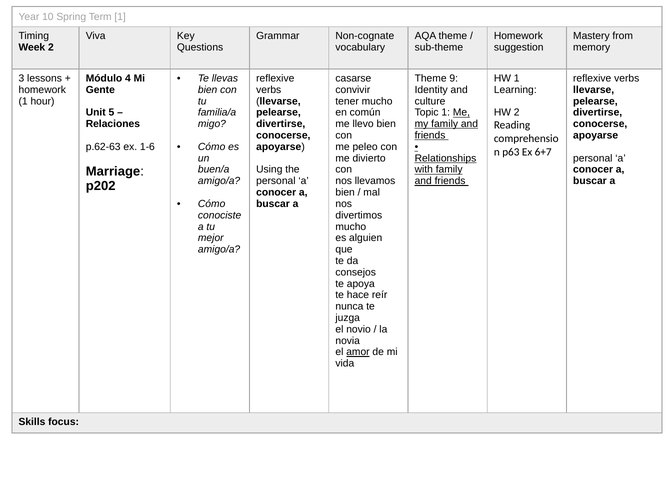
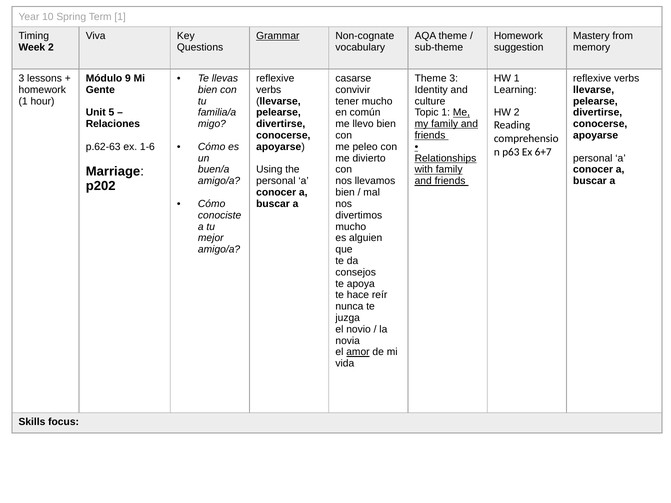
Grammar underline: none -> present (278, 36)
4: 4 -> 9 (128, 78)
Theme 9: 9 -> 3 (454, 78)
